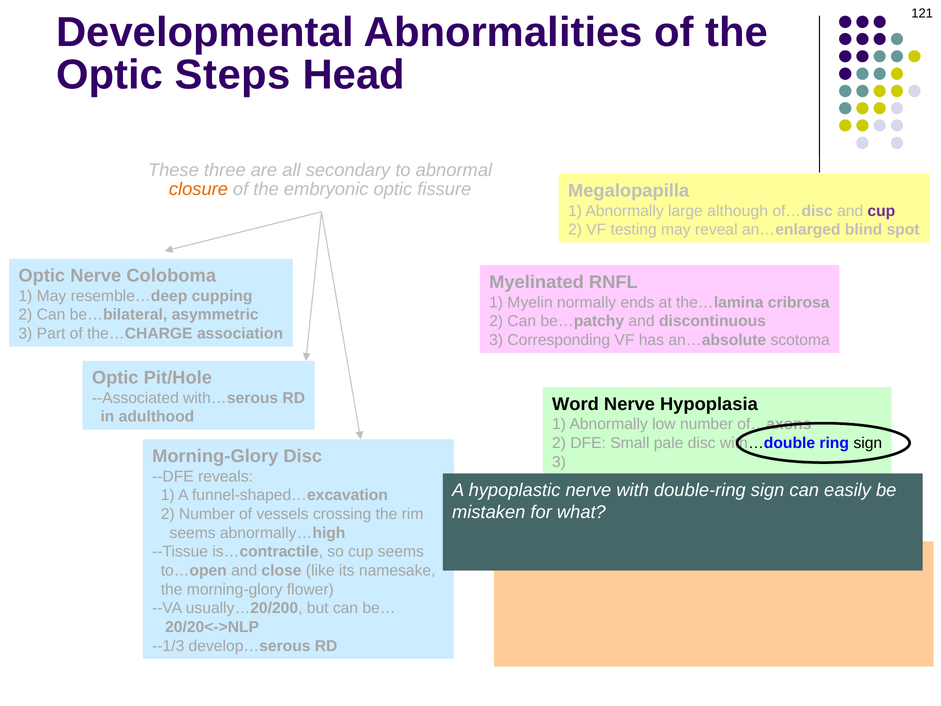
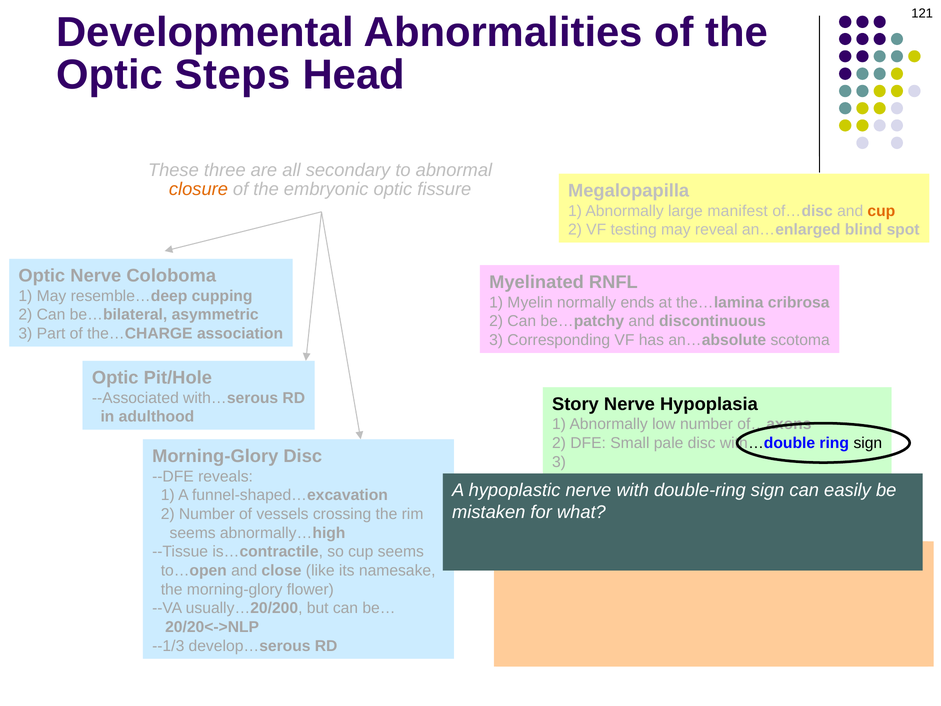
although: although -> manifest (738, 211)
cup colour: purple -> orange (881, 211)
Word: Word -> Story (575, 404)
